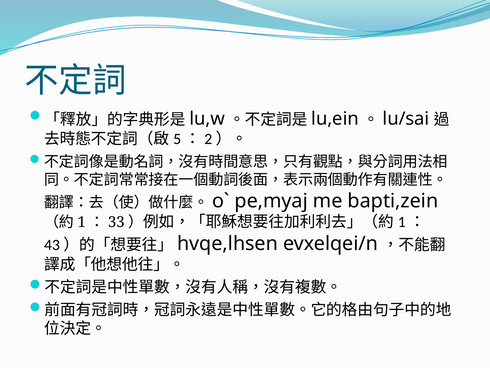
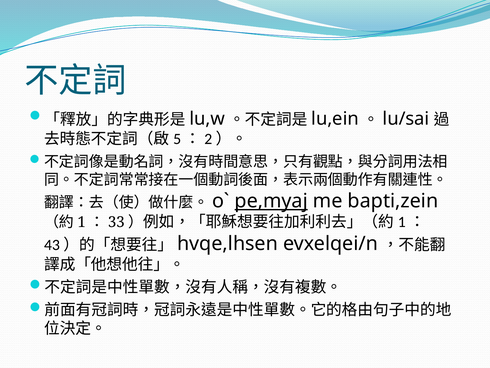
pe,myaj underline: none -> present (271, 201)
